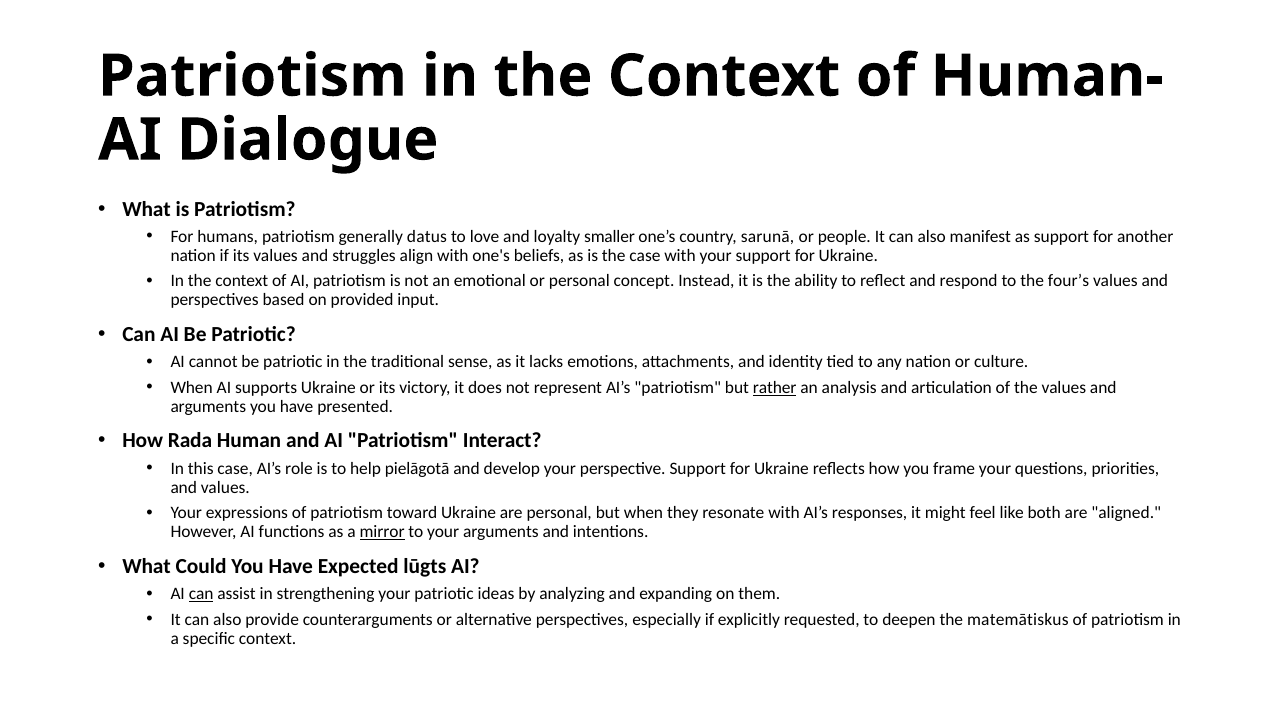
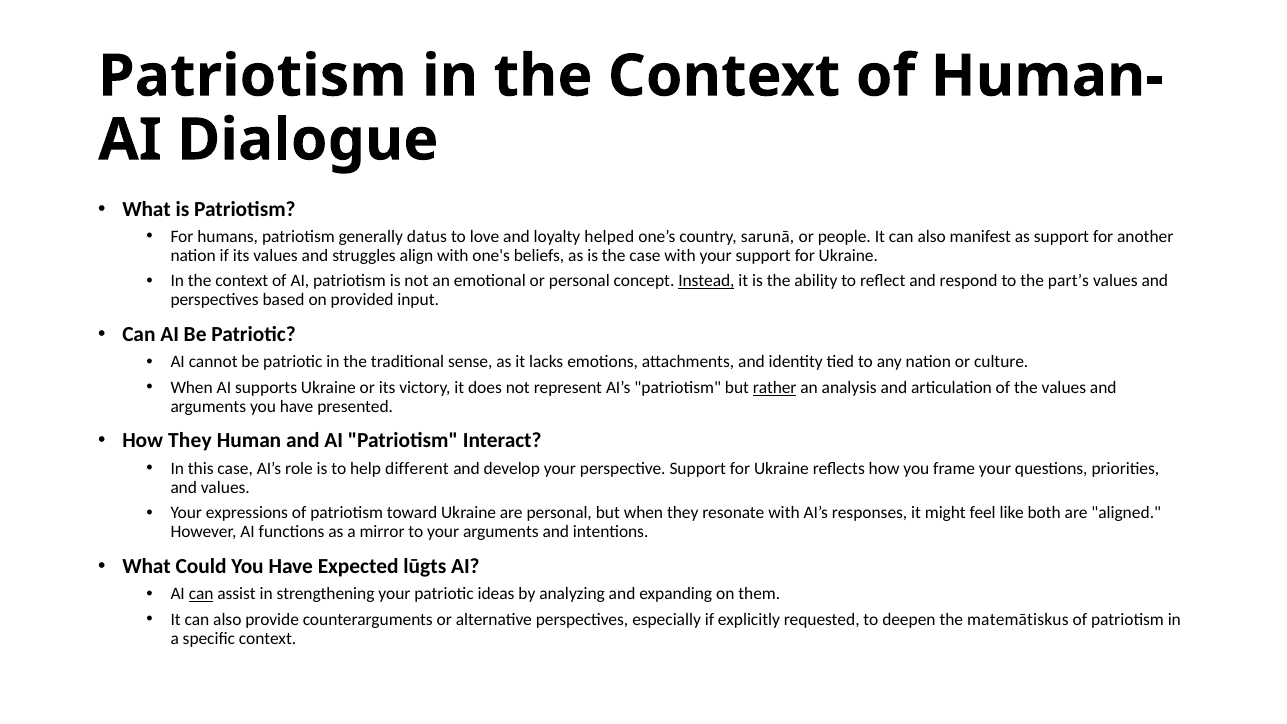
smaller: smaller -> helped (609, 237)
Instead underline: none -> present (706, 281)
four’s: four’s -> part’s (1068, 281)
How Rada: Rada -> They (190, 441)
pielāgotā: pielāgotā -> different (417, 469)
mirror underline: present -> none (382, 532)
